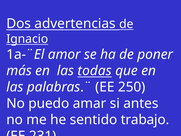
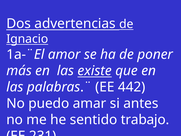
todas: todas -> existe (95, 71)
250: 250 -> 442 (132, 87)
